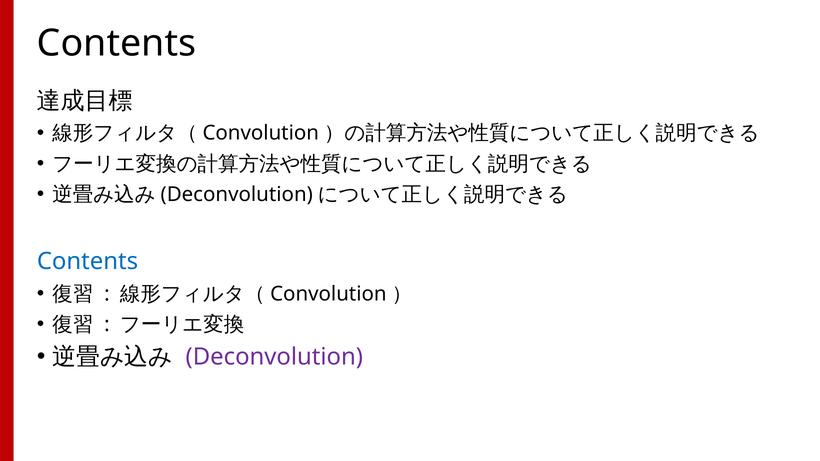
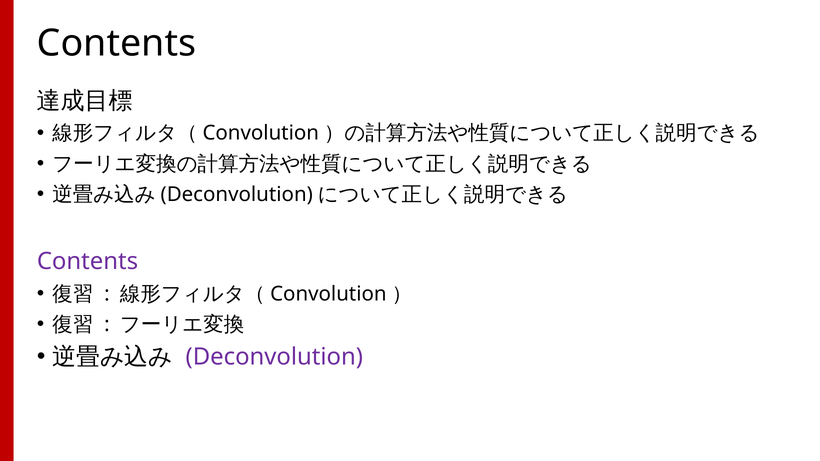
Contents colour: blue -> purple (87, 261)
